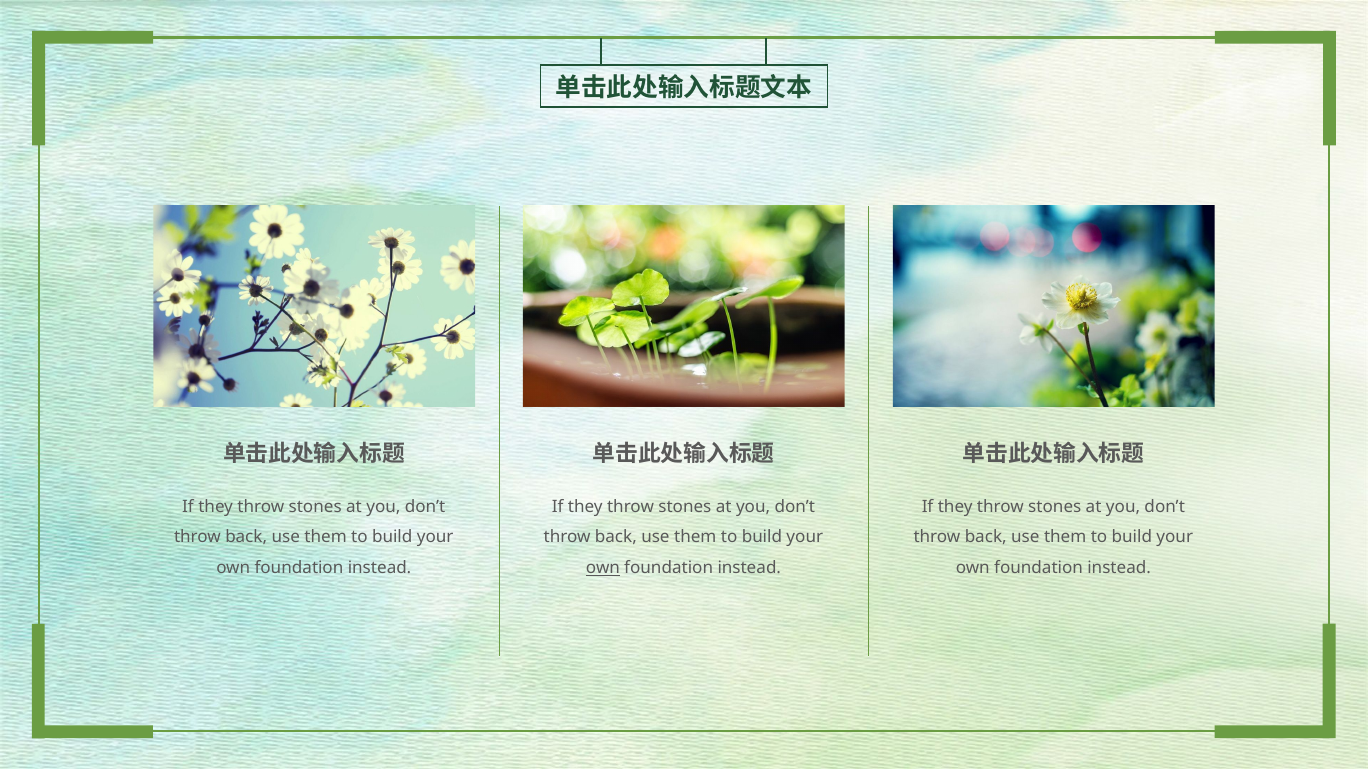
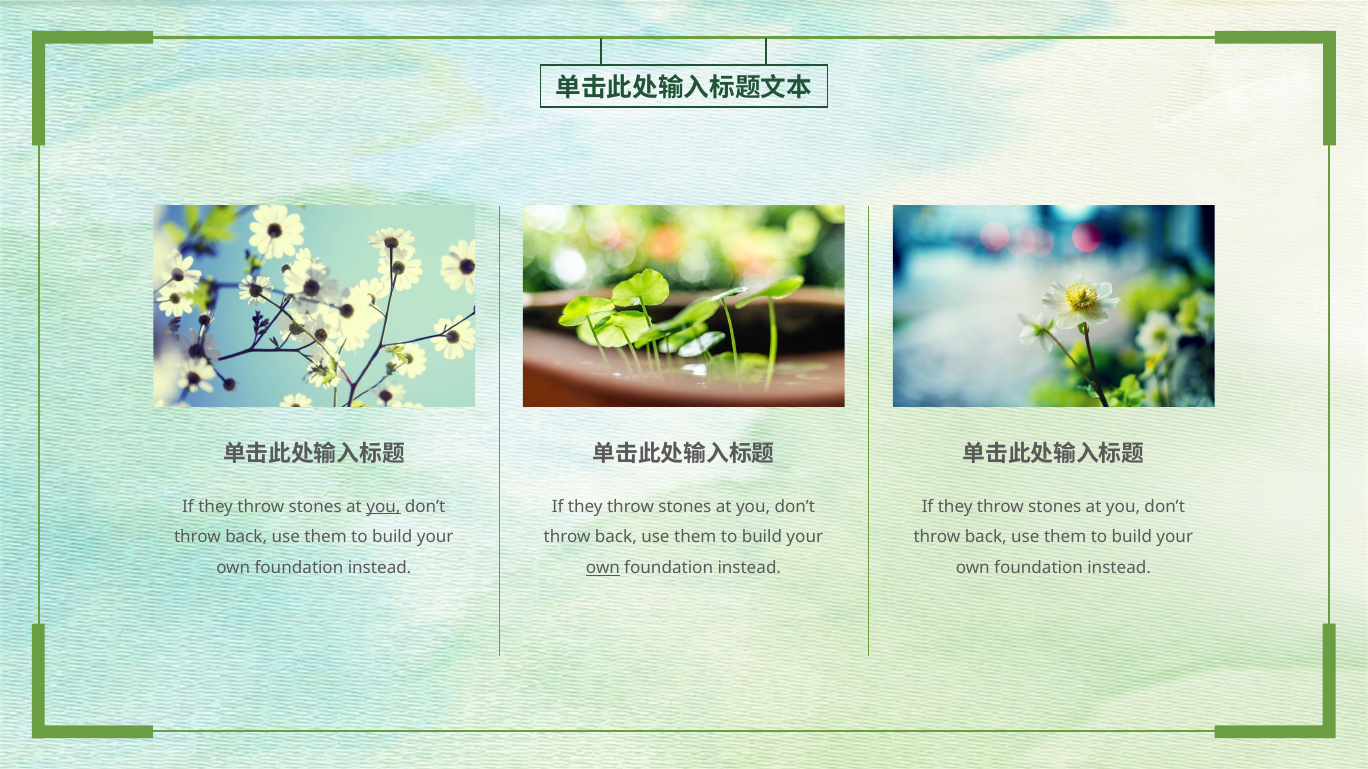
you underline: none -> present (383, 507)
